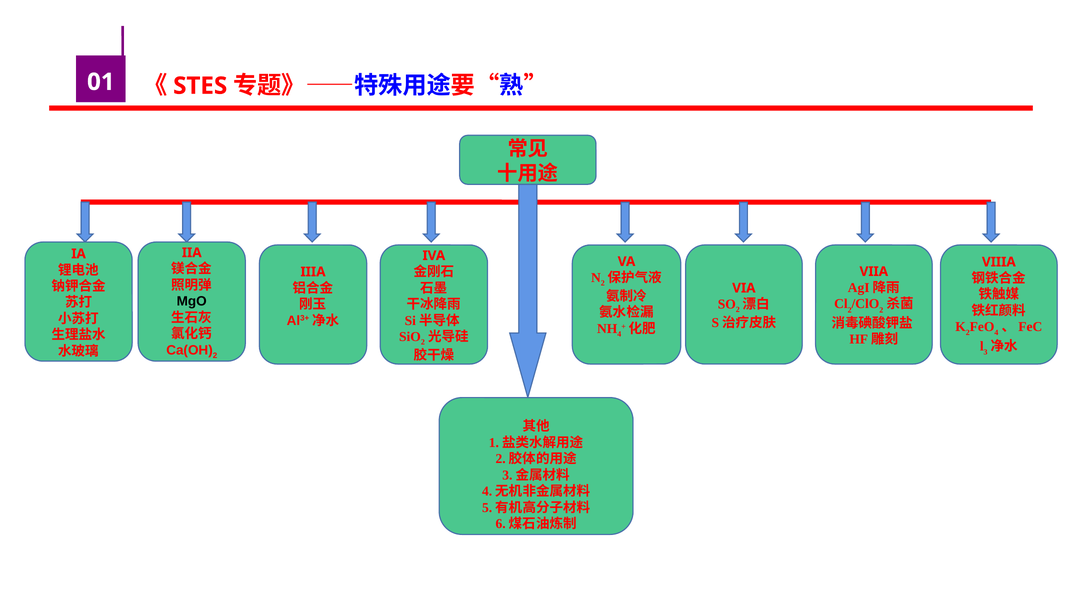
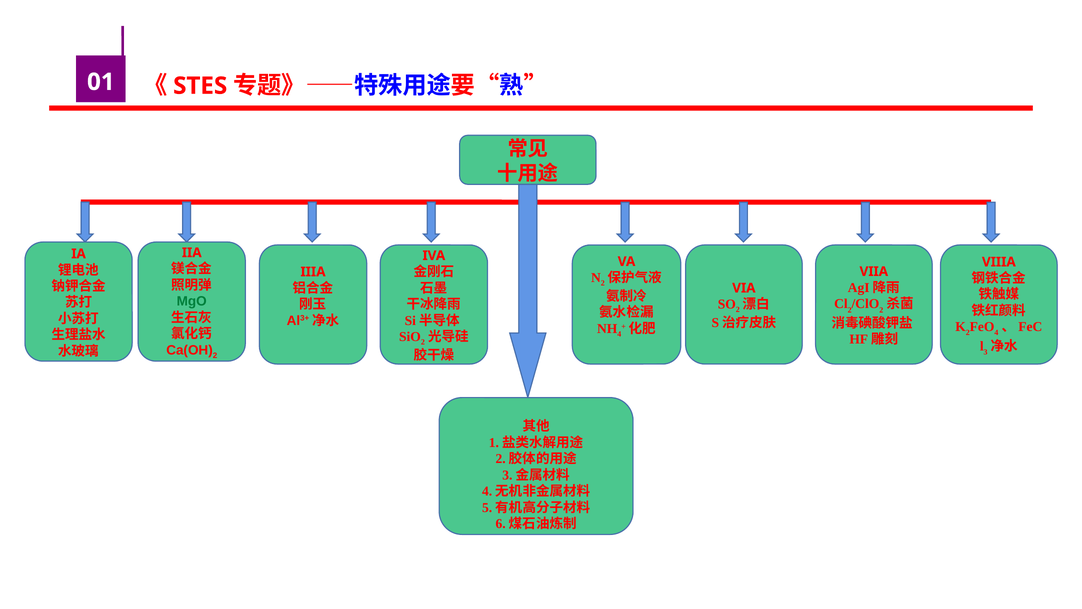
MgO colour: black -> green (192, 301)
